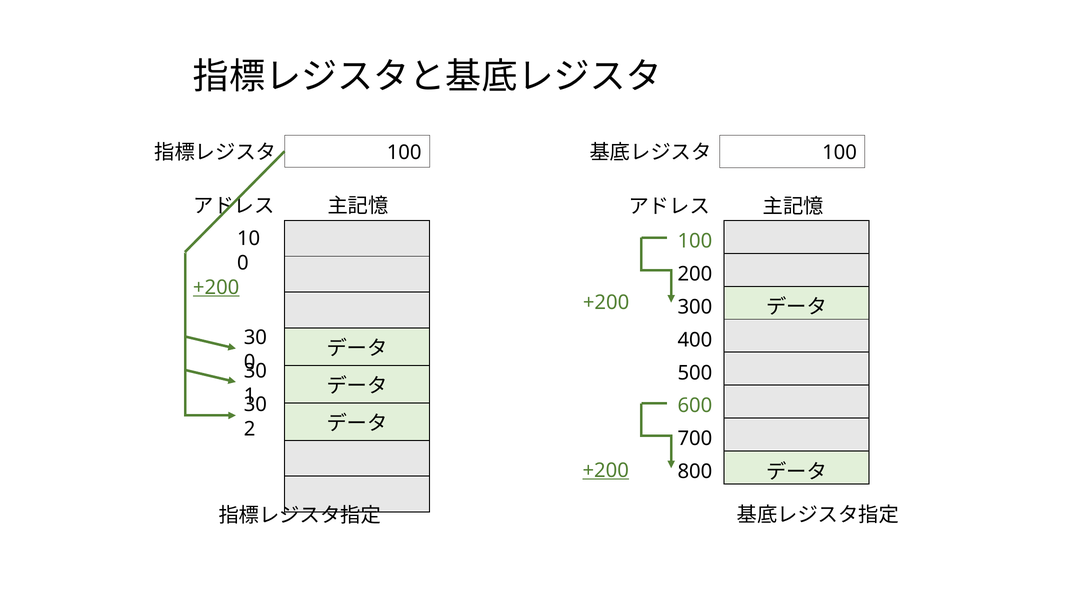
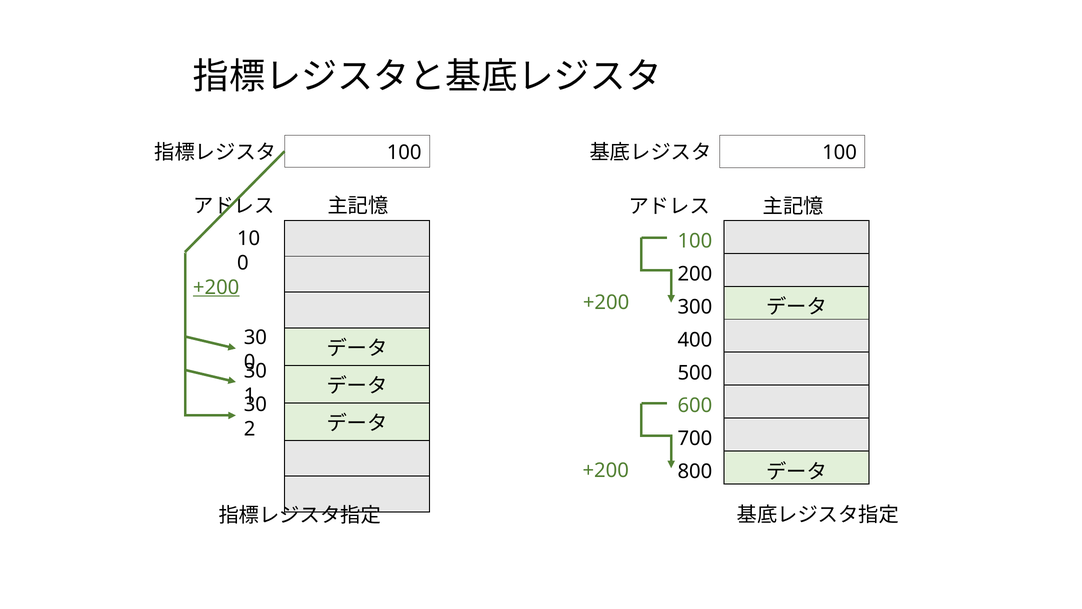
+200 underline: present -> none (606, 470)
